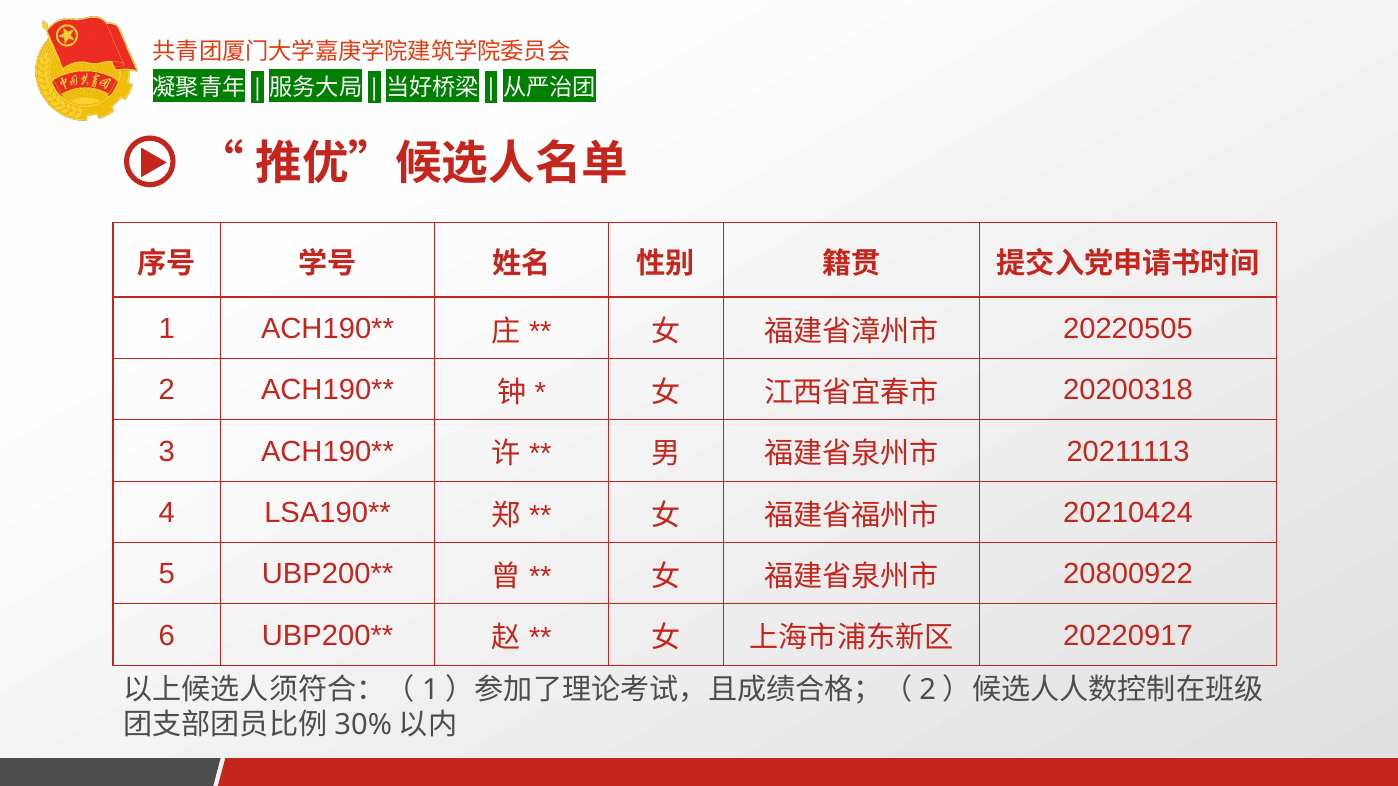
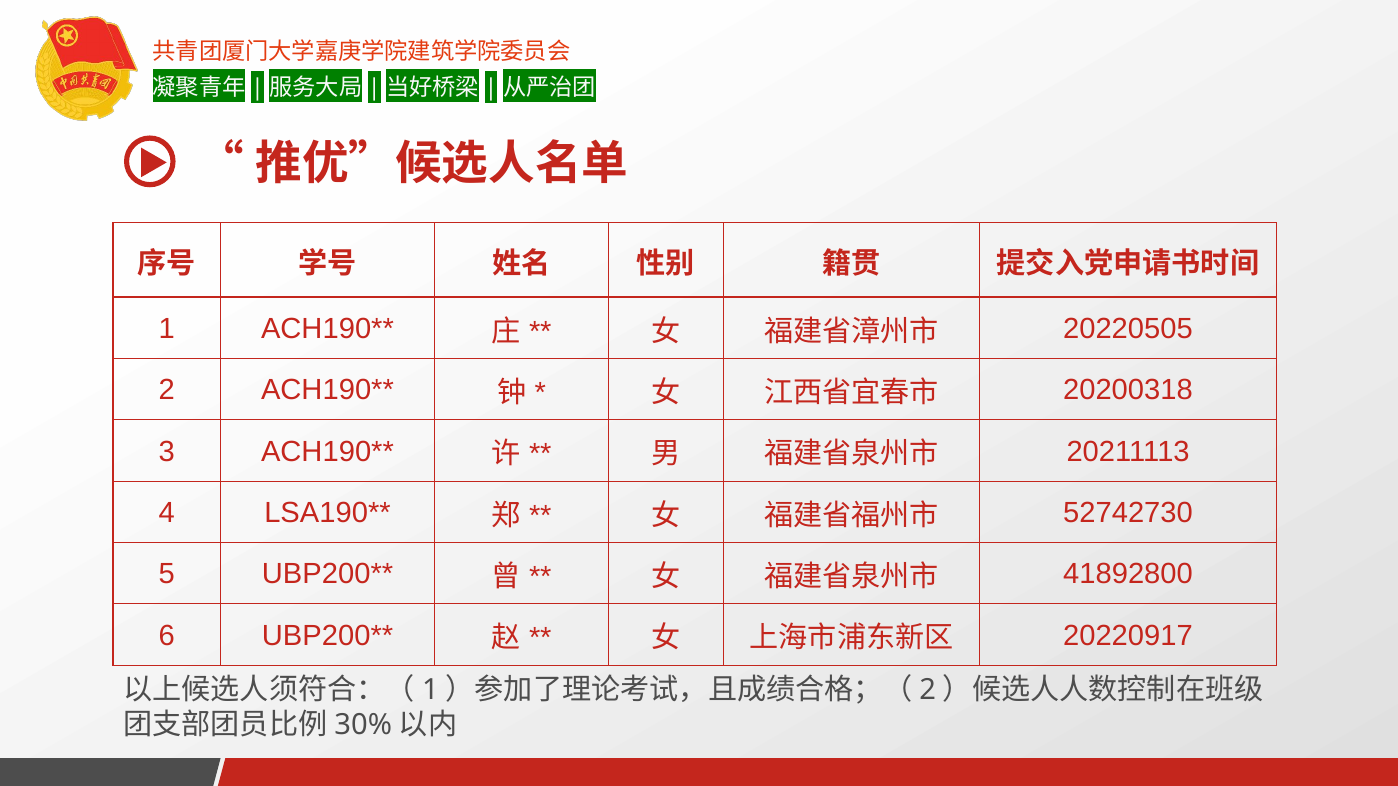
20210424: 20210424 -> 52742730 (1128, 513)
20800922: 20800922 -> 41892800 (1128, 574)
